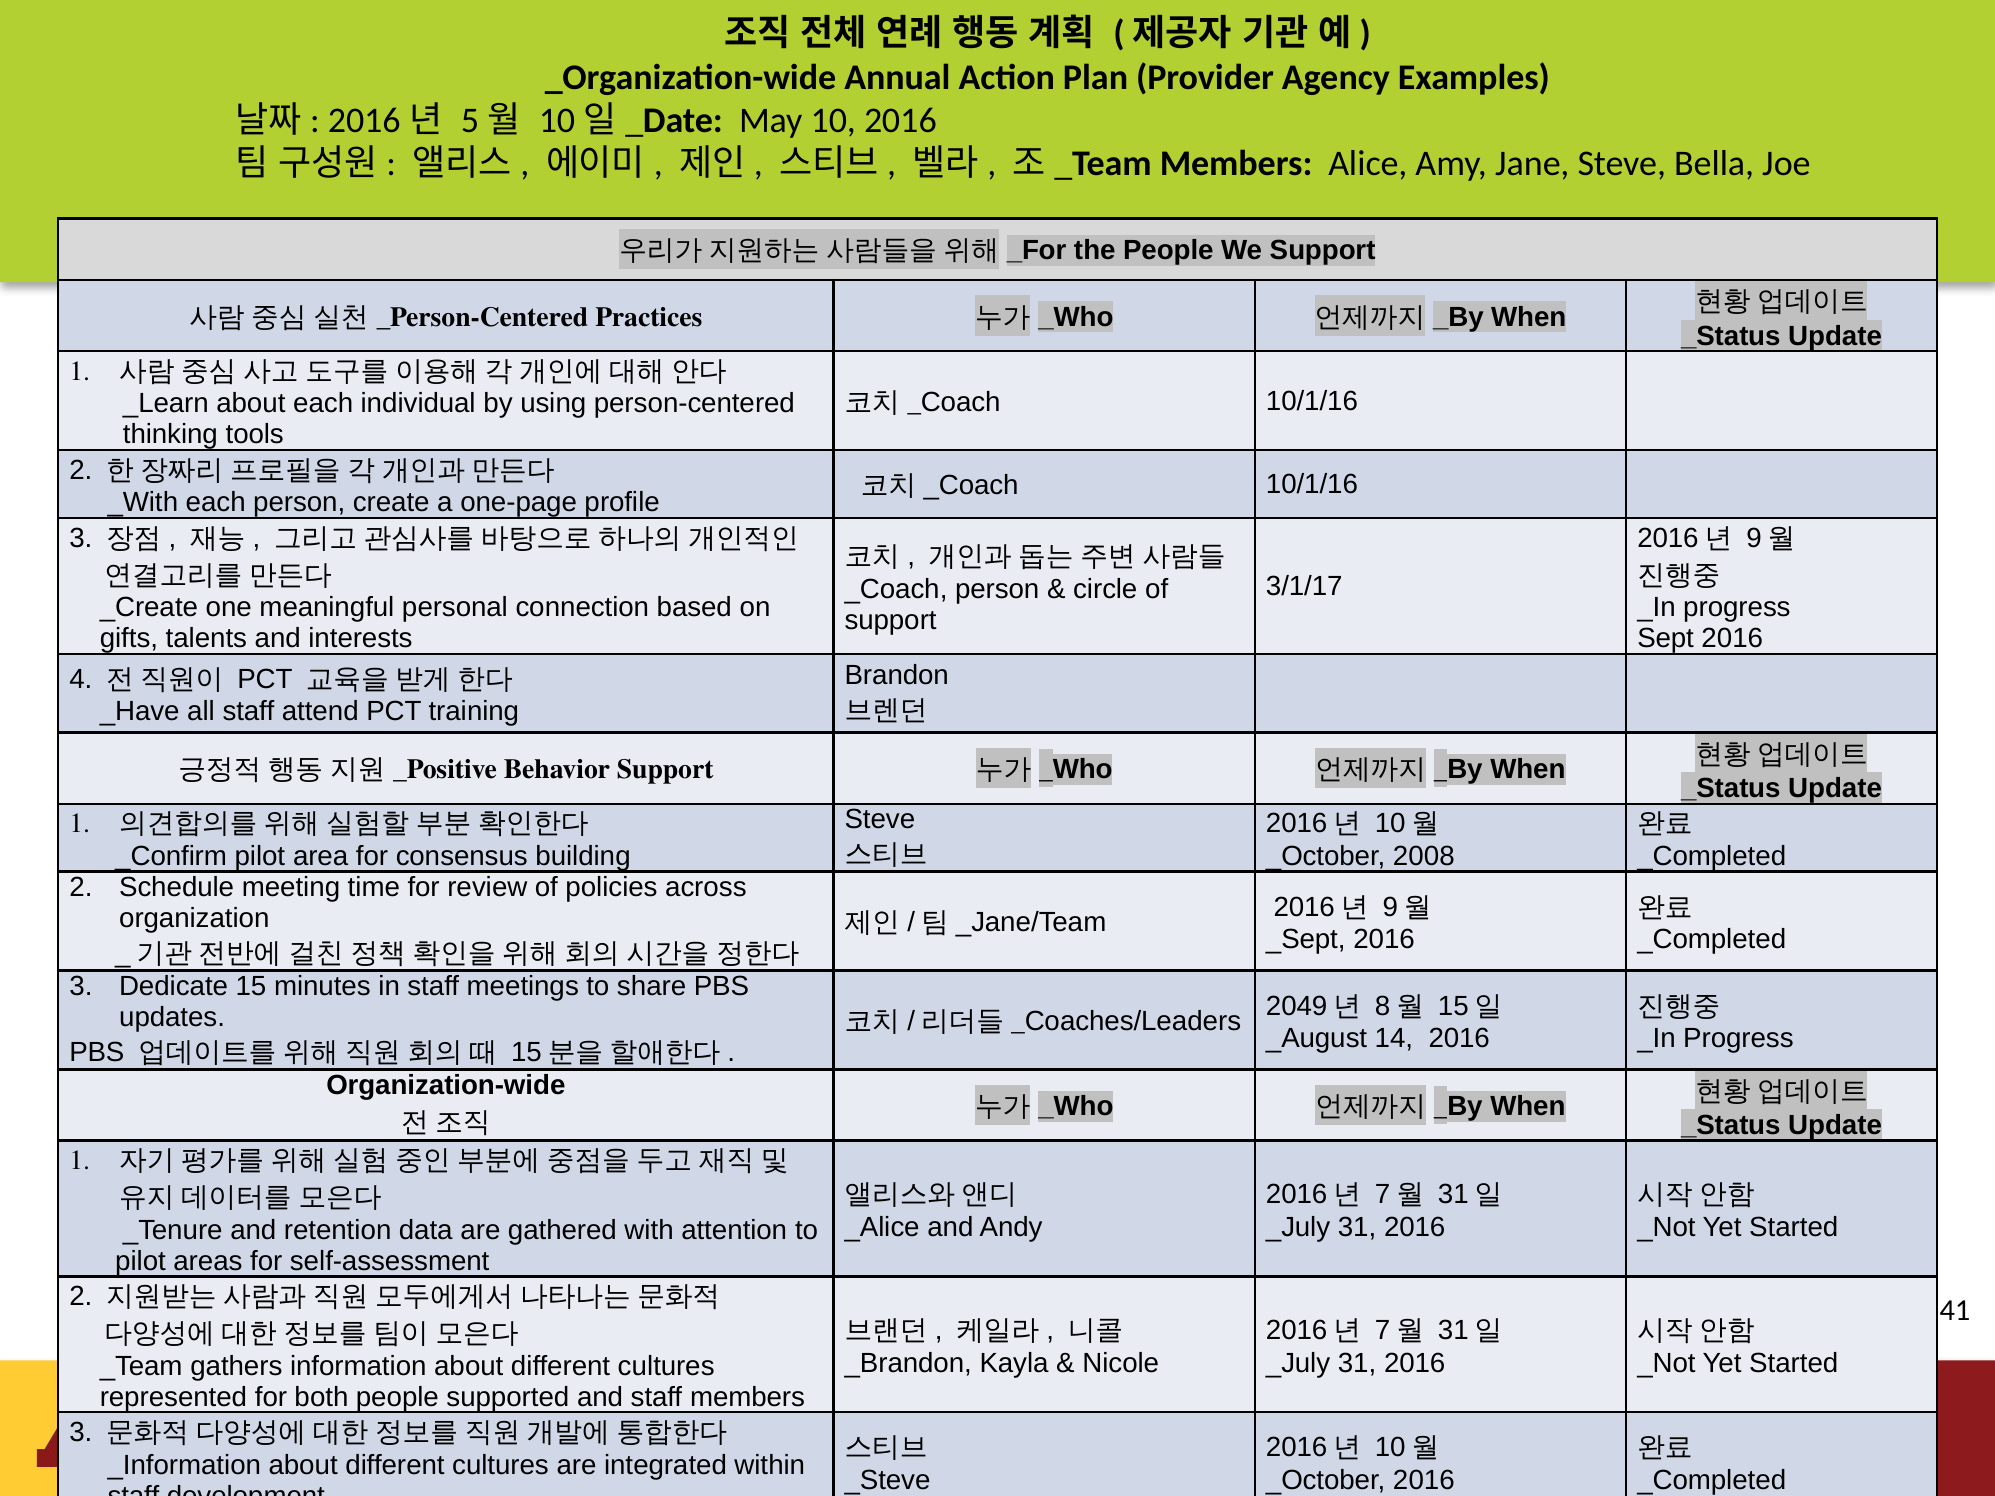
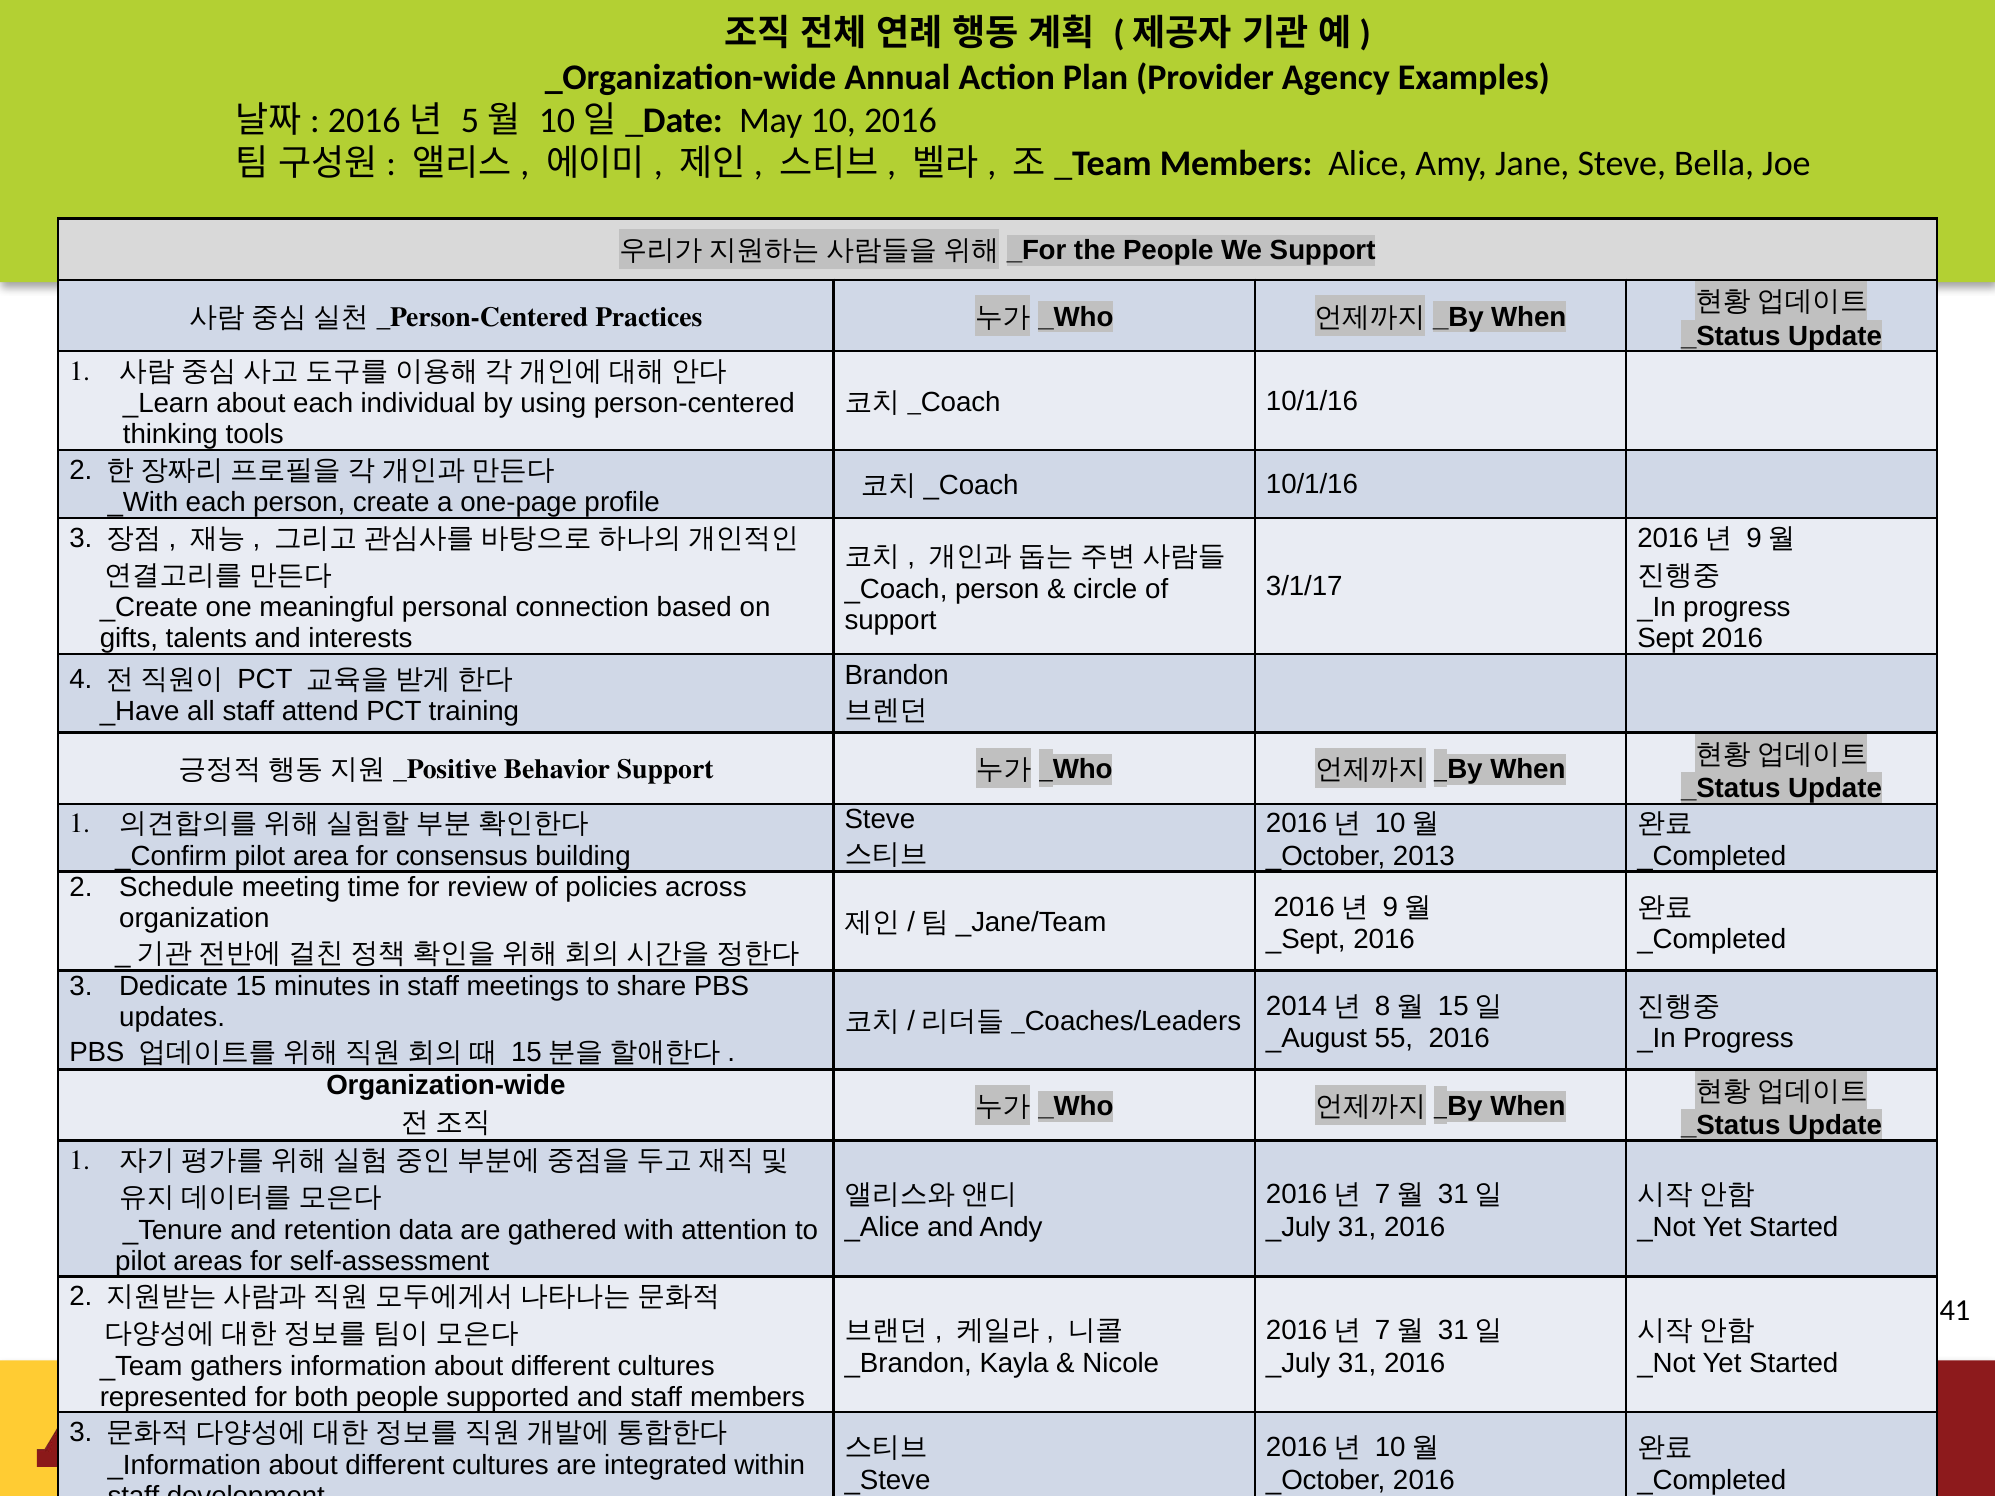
2008: 2008 -> 2013 (1424, 857)
2049: 2049 -> 2014 (1297, 1006)
14: 14 -> 55 (1394, 1039)
